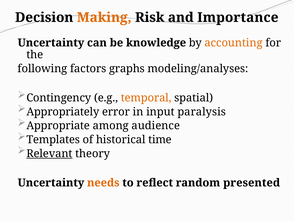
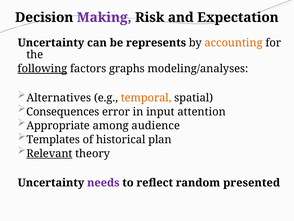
Making colour: orange -> purple (104, 17)
Importance: Importance -> Expectation (238, 17)
knowledge: knowledge -> represents (156, 43)
following underline: none -> present (42, 69)
Contingency: Contingency -> Alternatives (59, 98)
Appropriately: Appropriately -> Consequences (63, 112)
paralysis: paralysis -> attention (202, 112)
time: time -> plan (160, 139)
needs colour: orange -> purple (103, 182)
